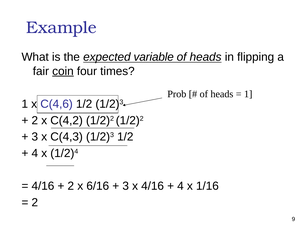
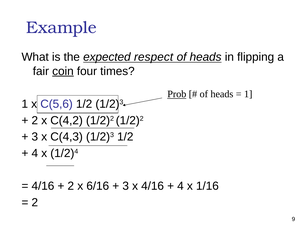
variable: variable -> respect (154, 57)
Prob underline: none -> present (177, 94)
C(4,6: C(4,6 -> C(5,6 (57, 104)
